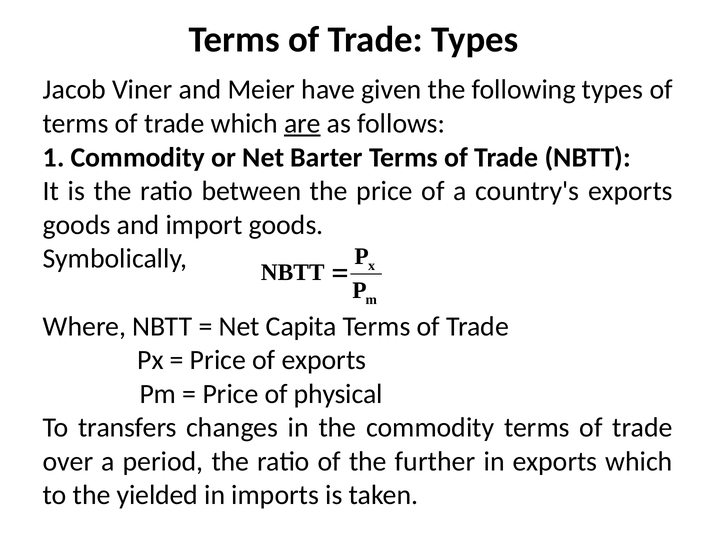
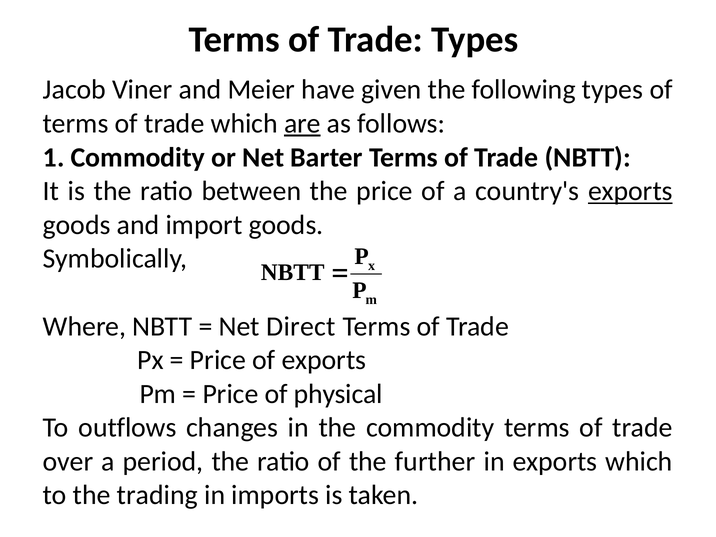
exports underline: none -> present (630, 191)
Capita: Capita -> Direct (301, 326)
transfers: transfers -> outflows (128, 428)
yielded: yielded -> trading (157, 495)
